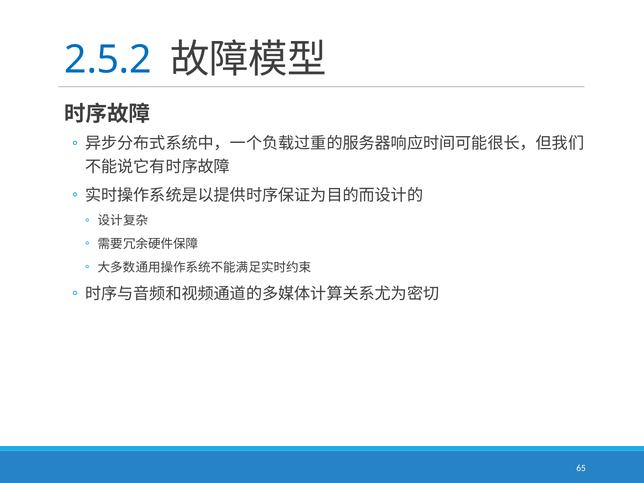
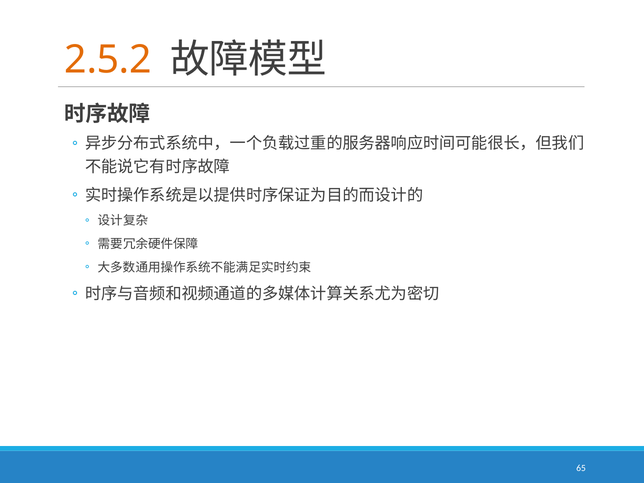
2.5.2 colour: blue -> orange (108, 60)
